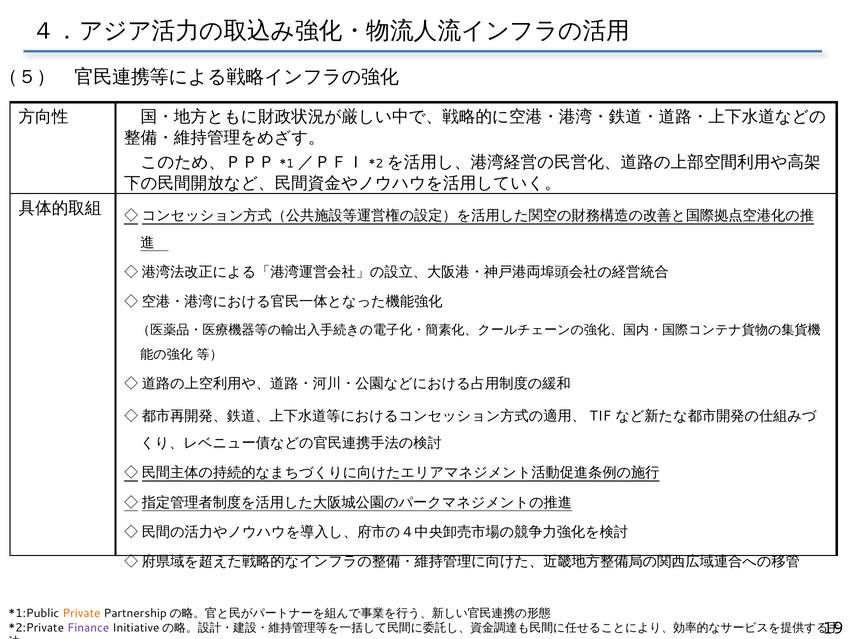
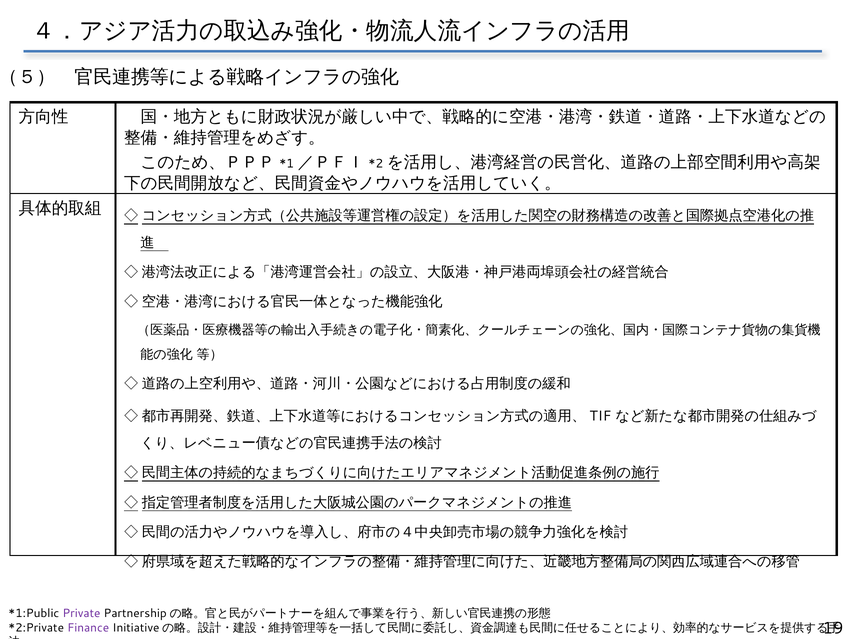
Private colour: orange -> purple (81, 613)
